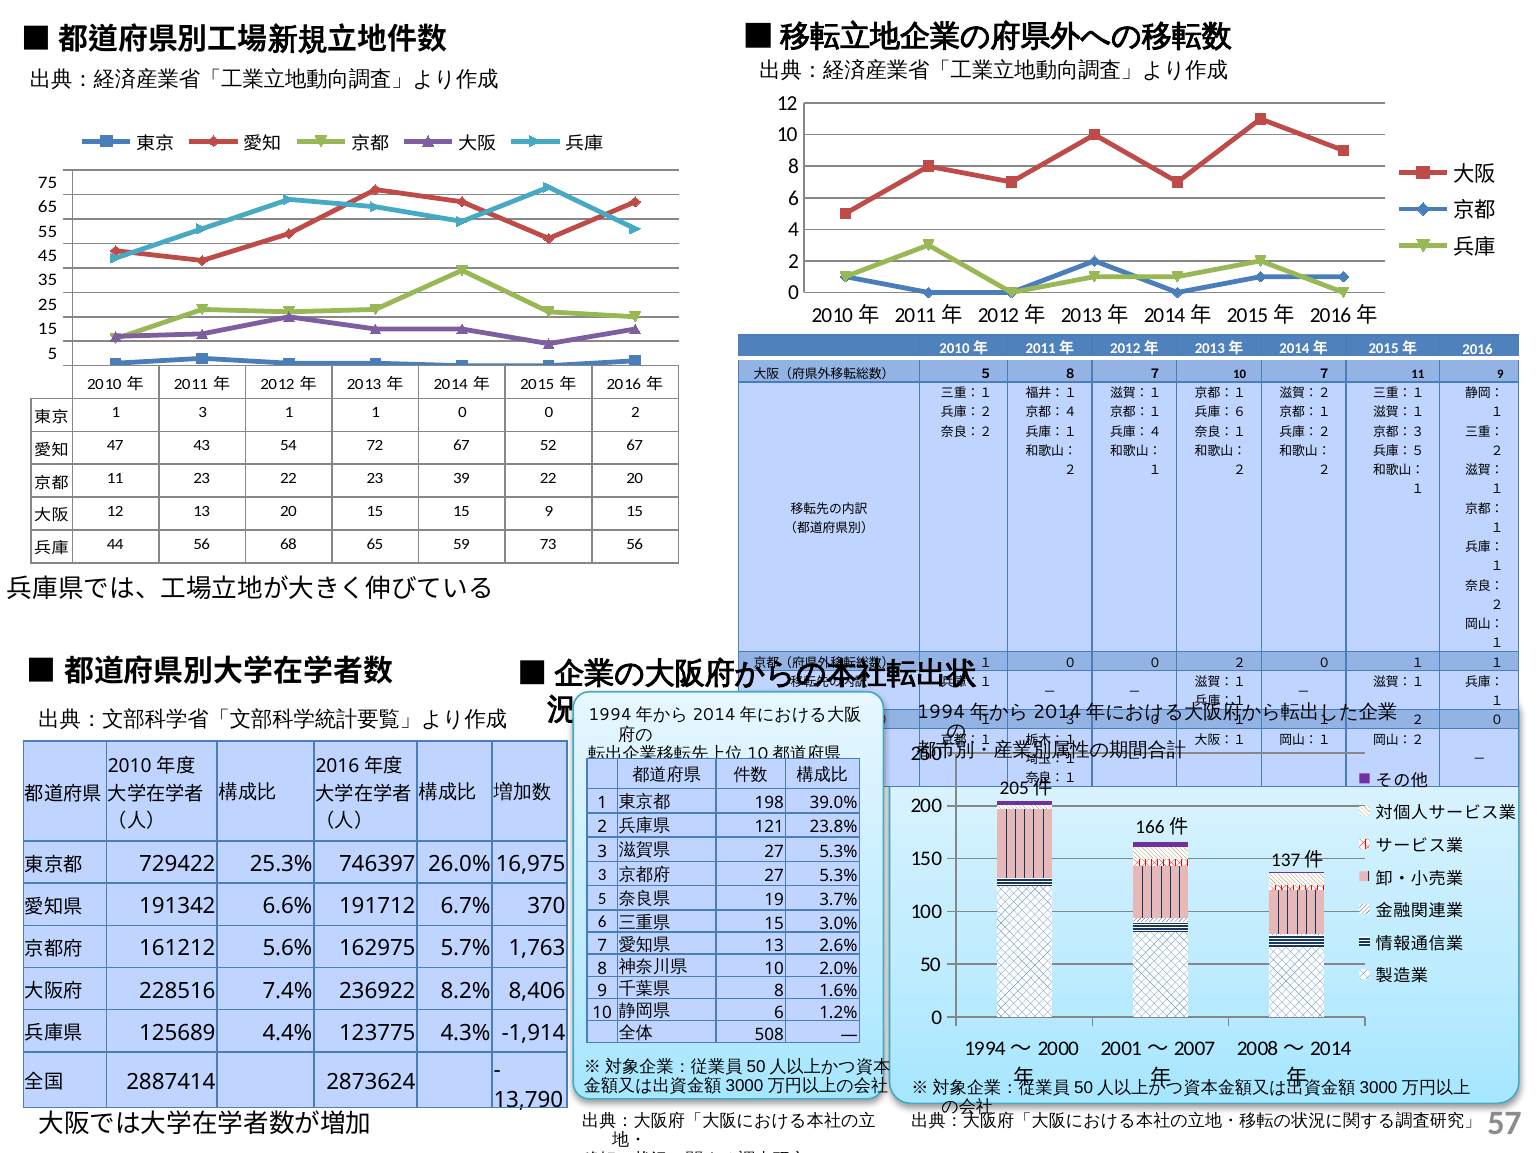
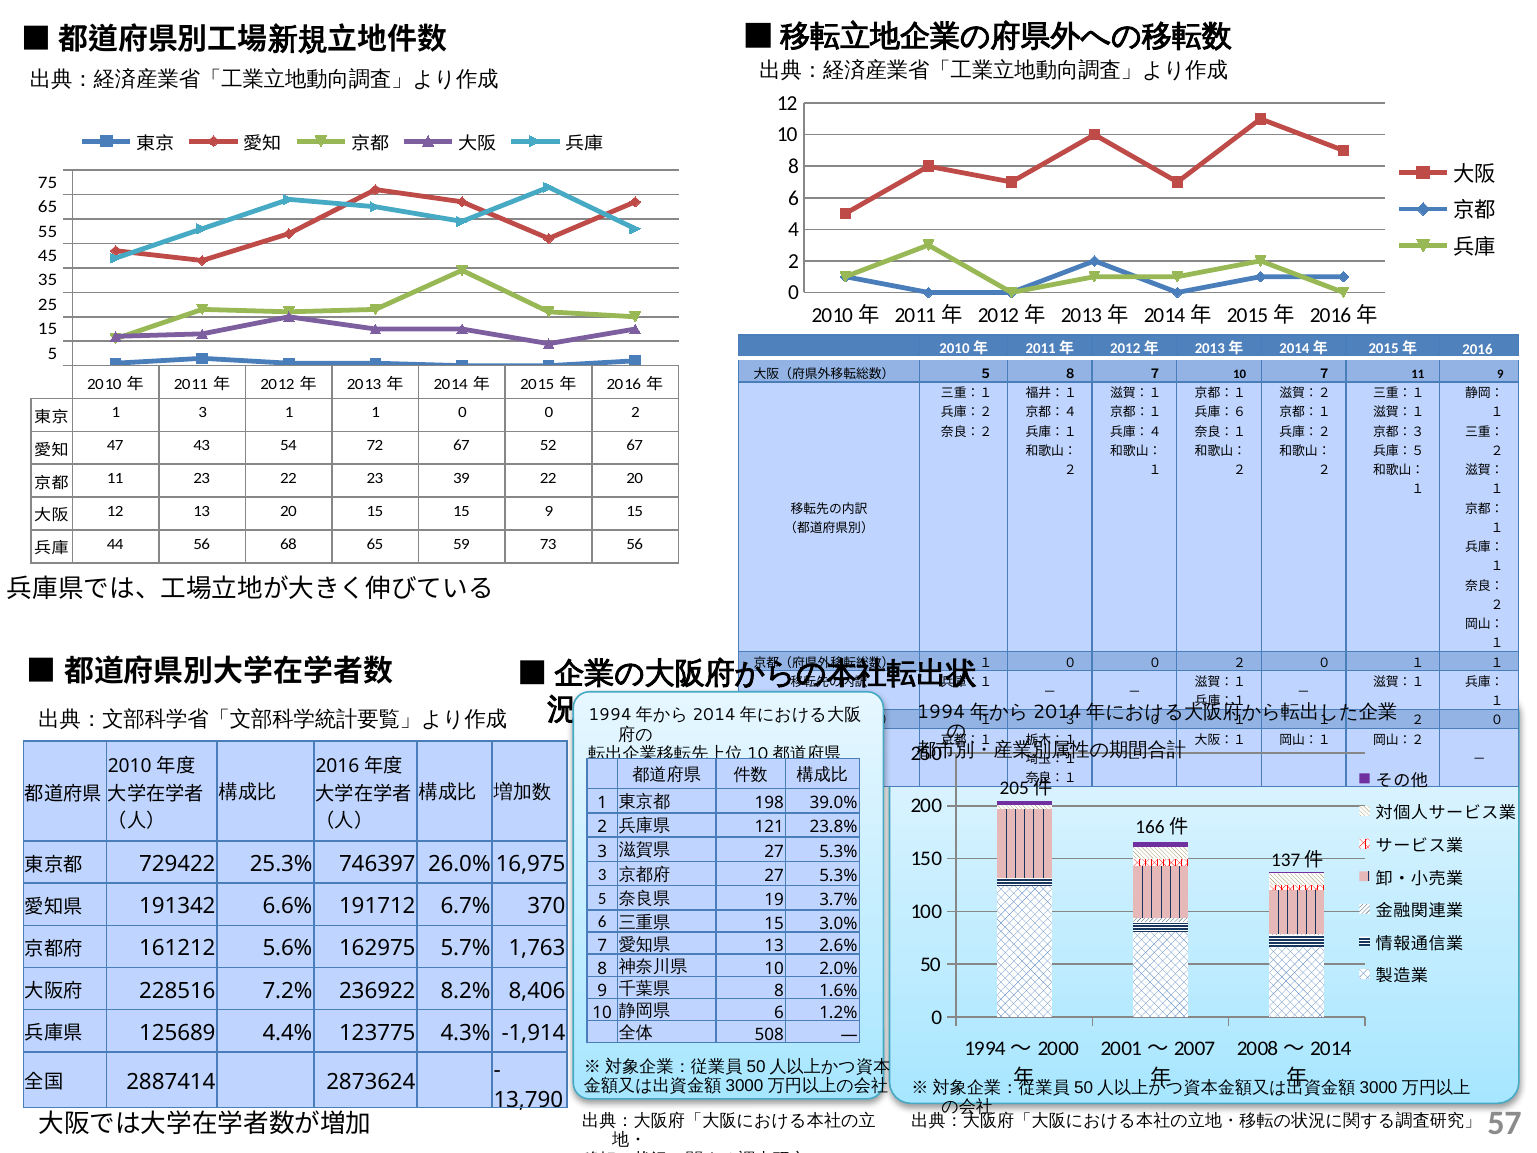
7.4%: 7.4% -> 7.2% (287, 990)
